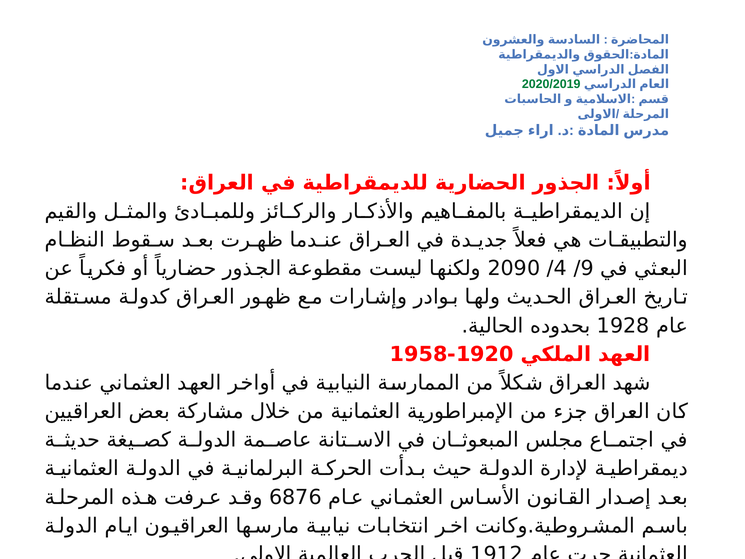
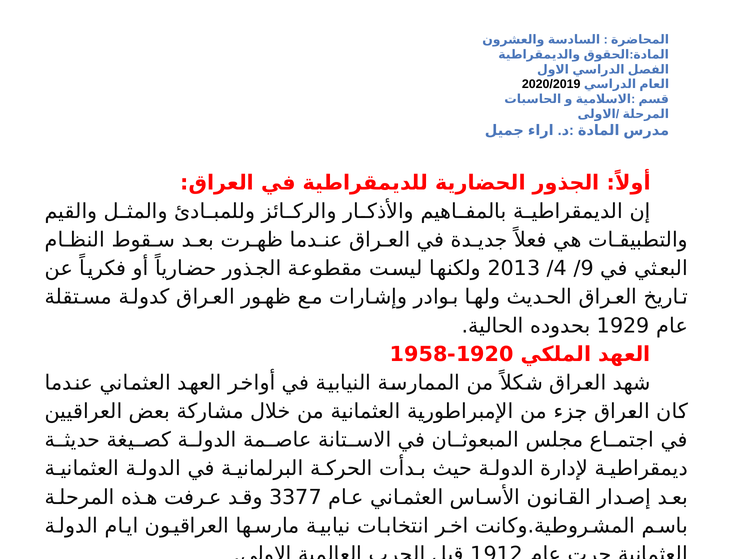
2020/2019 colour: green -> black (551, 84)
2090: 2090 -> 2013 (514, 268)
1928: 1928 -> 1929 (623, 326)
6876: 6876 -> 3377 (295, 497)
